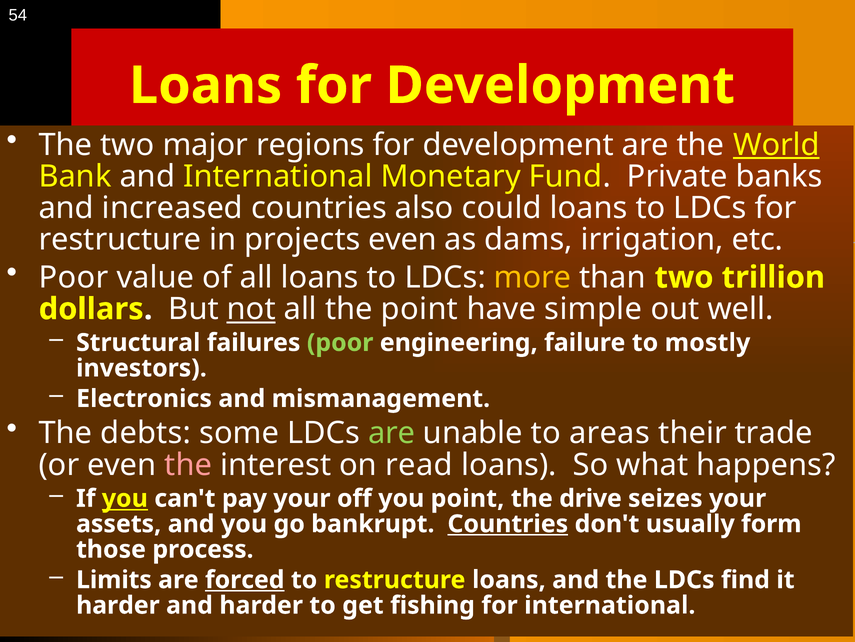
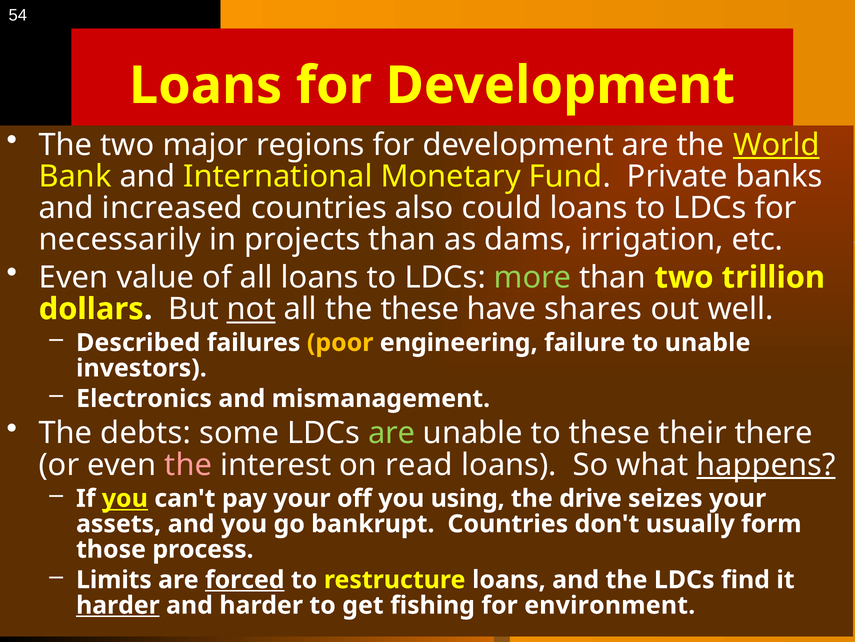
restructure: restructure -> necessarily (120, 239)
projects even: even -> than (402, 239)
Poor: Poor -> Even (74, 277)
more colour: yellow -> light green (533, 277)
the point: point -> these (420, 309)
simple: simple -> shares (593, 309)
Structural: Structural -> Described (138, 342)
poor colour: light green -> yellow (340, 342)
to mostly: mostly -> unable (708, 342)
to areas: areas -> these (609, 433)
trade: trade -> there (774, 433)
happens underline: none -> present (766, 464)
you point: point -> using (468, 498)
Countries underline: present -> none (508, 523)
harder underline: none -> present (118, 605)
for international: international -> environment (610, 605)
